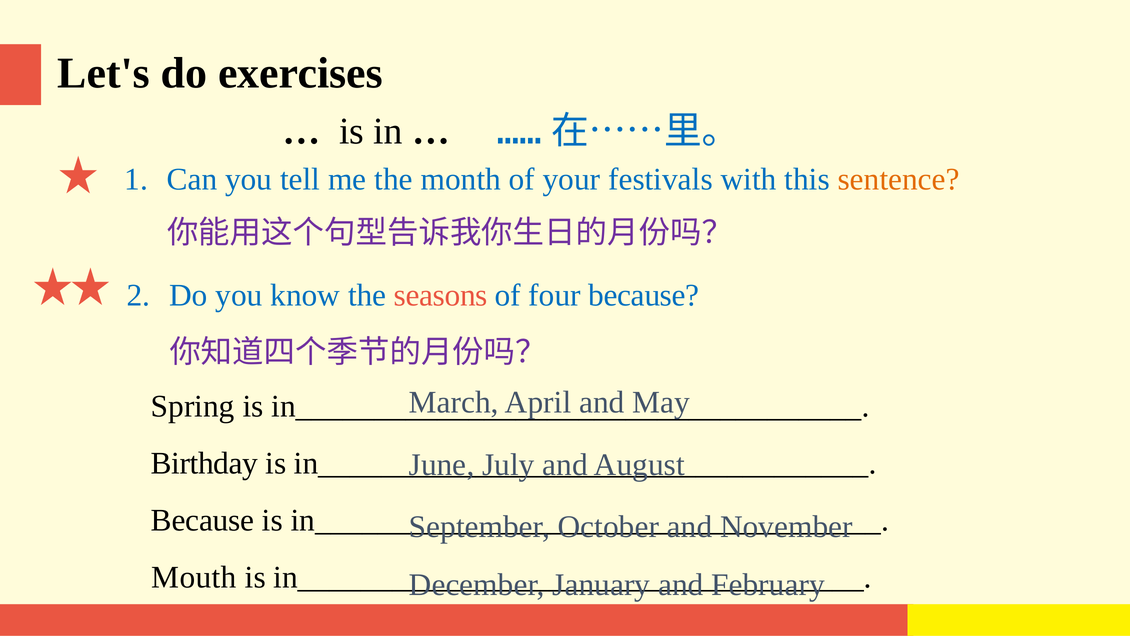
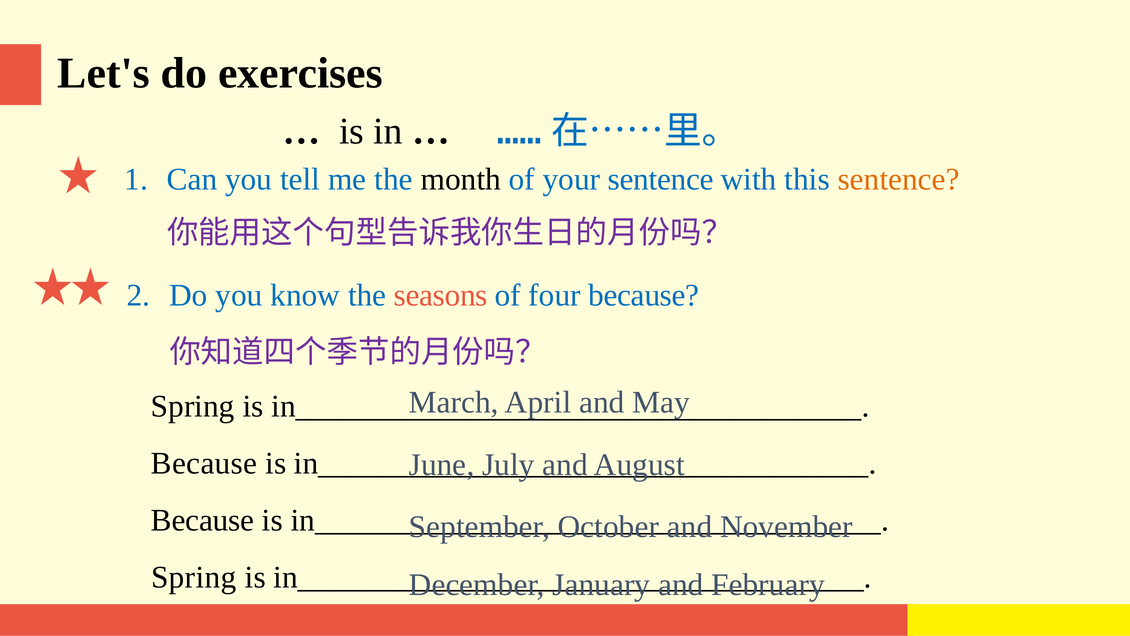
month colour: blue -> black (461, 179)
your festivals: festivals -> sentence (661, 179)
Birthday: Birthday -> Because (204, 463)
Mouth: Mouth -> Spring (194, 577)
